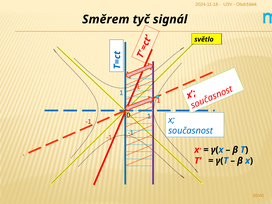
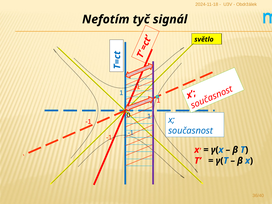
Směrem: Směrem -> Nefotím (106, 19)
